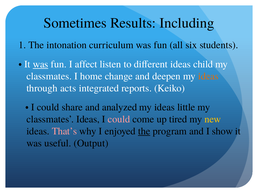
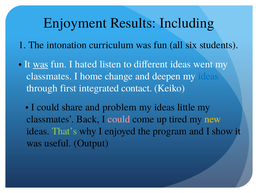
Sometimes: Sometimes -> Enjoyment (75, 23)
affect: affect -> hated (86, 64)
child: child -> went (203, 64)
ideas colour: orange -> blue (208, 76)
acts: acts -> first (68, 88)
reports: reports -> contact (137, 88)
analyzed: analyzed -> problem (119, 108)
classmates Ideas: Ideas -> Back (88, 120)
That’s colour: pink -> light green (64, 132)
the underline: present -> none (144, 132)
